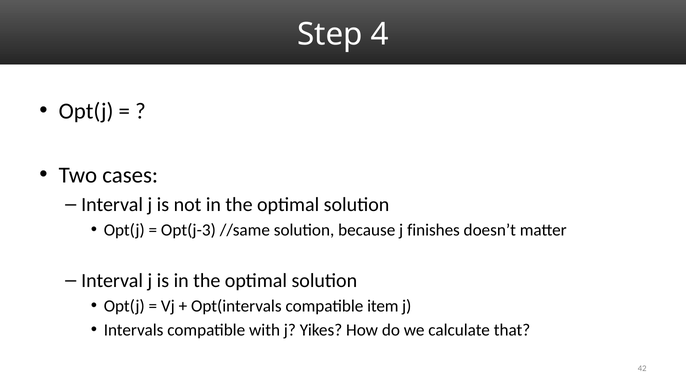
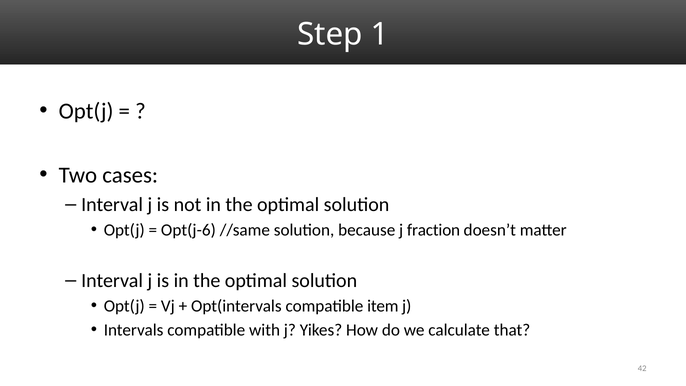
4: 4 -> 1 (380, 34)
Opt(j-3: Opt(j-3 -> Opt(j-6 (188, 230)
finishes: finishes -> fraction (434, 230)
